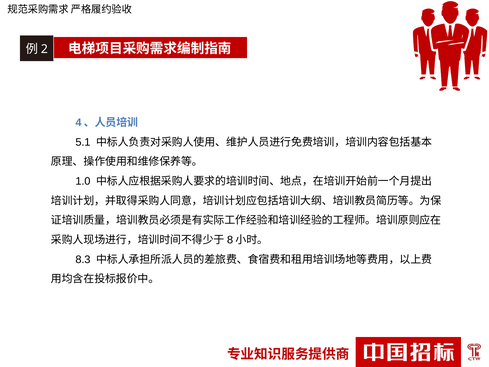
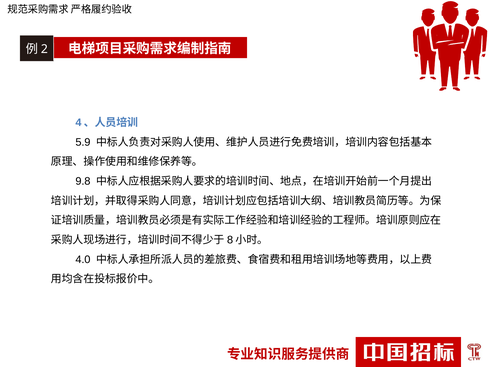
5.1: 5.1 -> 5.9 (83, 142)
1.0: 1.0 -> 9.8 (83, 181)
8.3: 8.3 -> 4.0 (83, 259)
